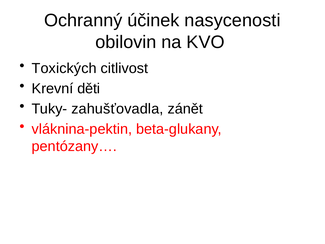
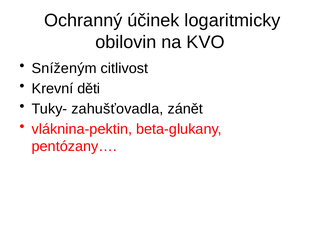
nasycenosti: nasycenosti -> logaritmicky (232, 21)
Toxických: Toxických -> Sníženým (64, 68)
